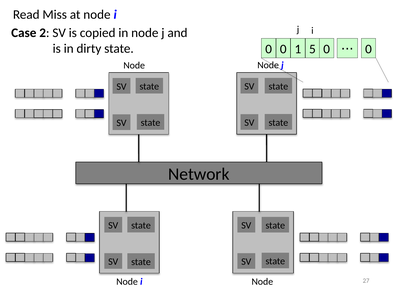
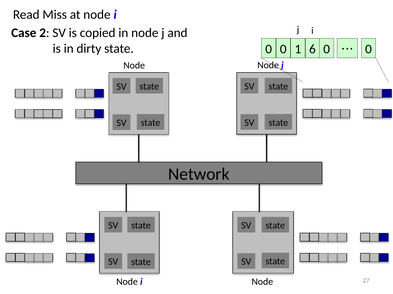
5: 5 -> 6 (312, 49)
